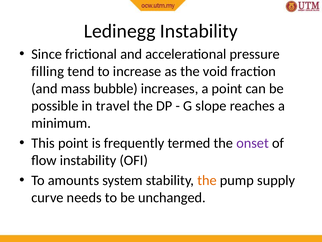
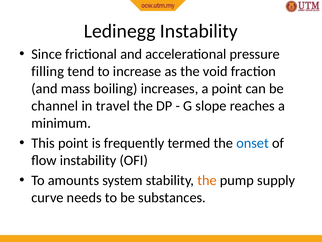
bubble: bubble -> boiling (116, 88)
possible: possible -> channel (55, 106)
onset colour: purple -> blue (253, 143)
unchanged: unchanged -> substances (172, 197)
